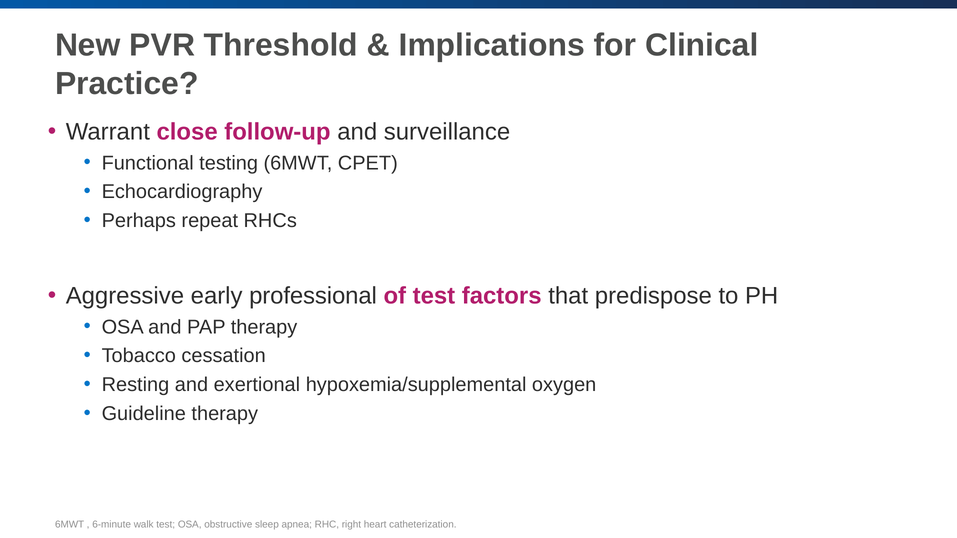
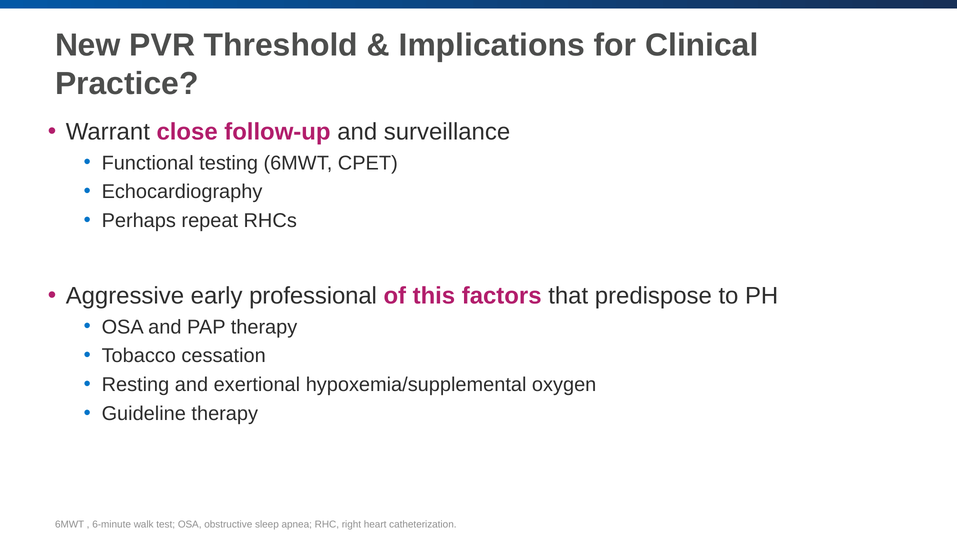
of test: test -> this (434, 296)
